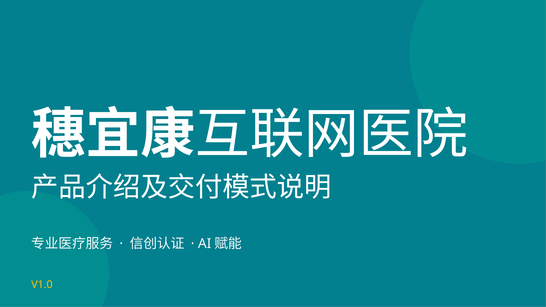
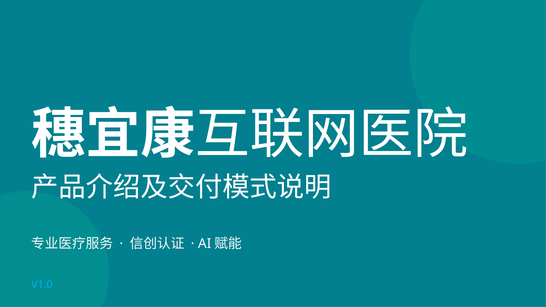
V1.0 colour: yellow -> light blue (42, 285)
